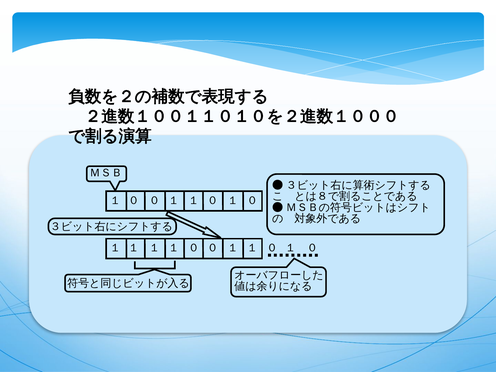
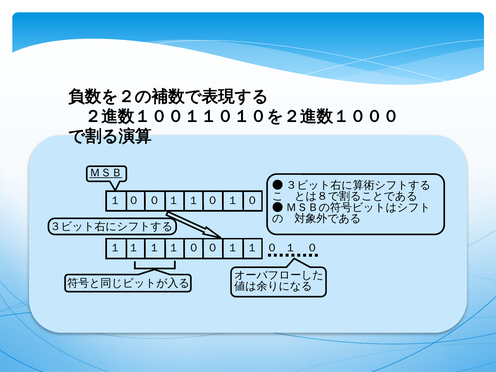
ＭＳＢ underline: none -> present (106, 173)
